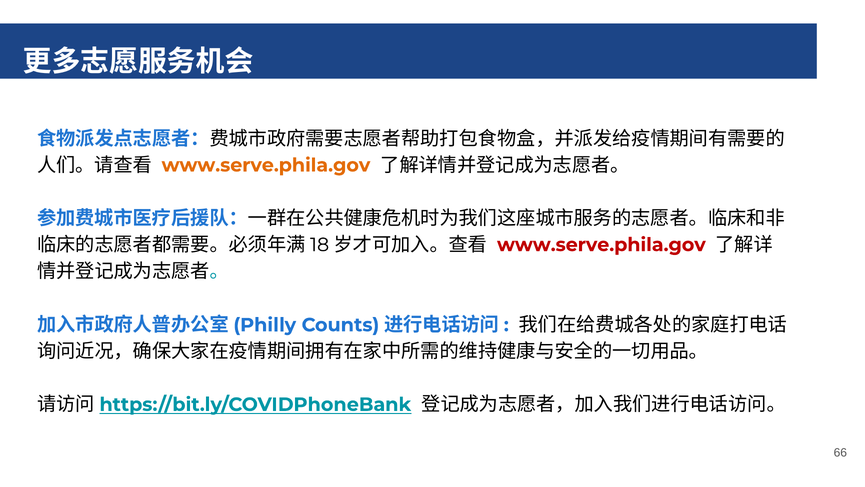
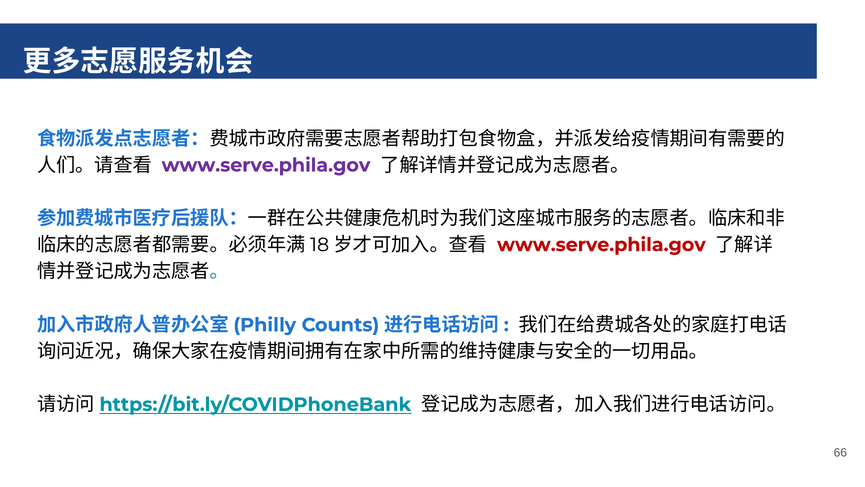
www.serve.phila.gov colour: orange -> purple (266, 165)
